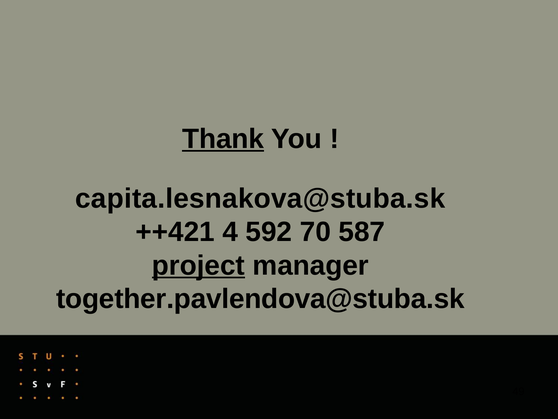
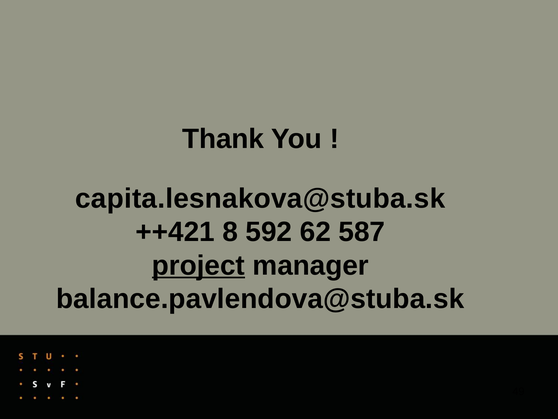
Thank underline: present -> none (223, 139)
4: 4 -> 8 (230, 232)
70: 70 -> 62 (315, 232)
together.pavlendova@stuba.sk: together.pavlendova@stuba.sk -> balance.pavlendova@stuba.sk (260, 299)
